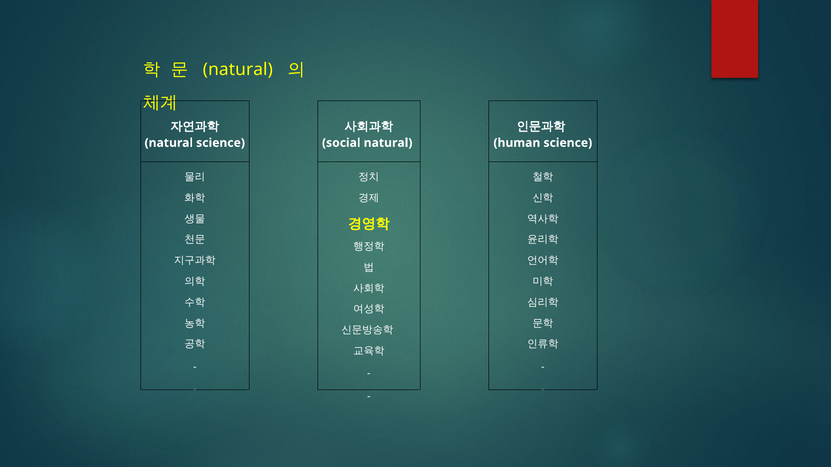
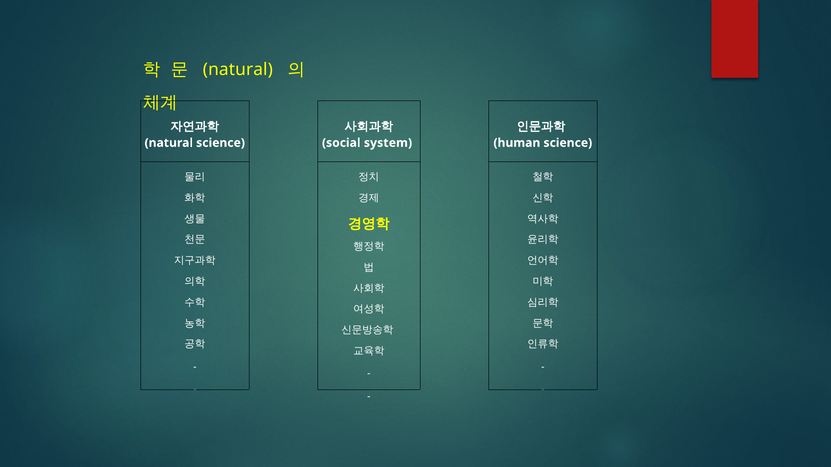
social natural: natural -> system (388, 143)
